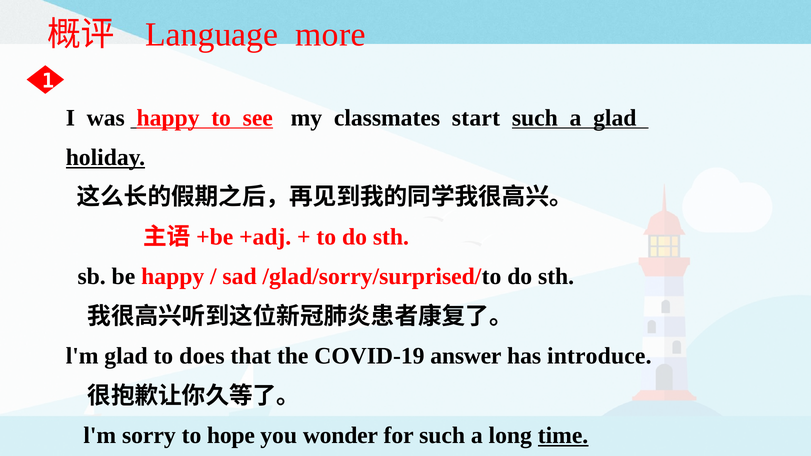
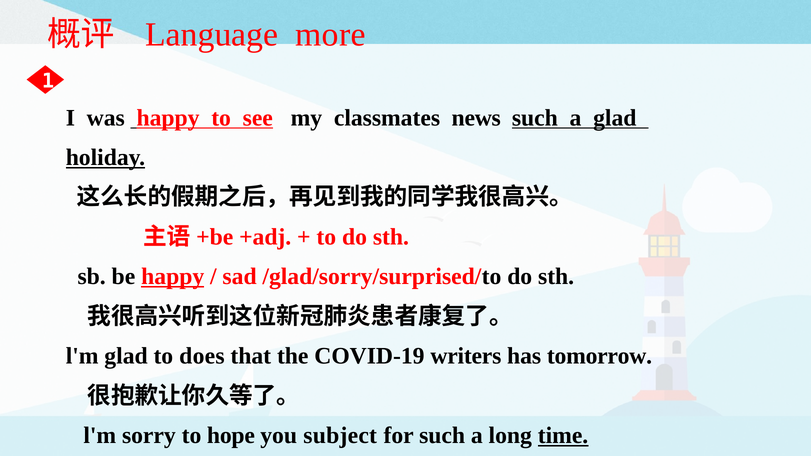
start: start -> news (476, 118)
happy underline: none -> present (173, 277)
answer: answer -> writers (466, 356)
introduce: introduce -> tomorrow (599, 356)
wonder: wonder -> subject (340, 436)
